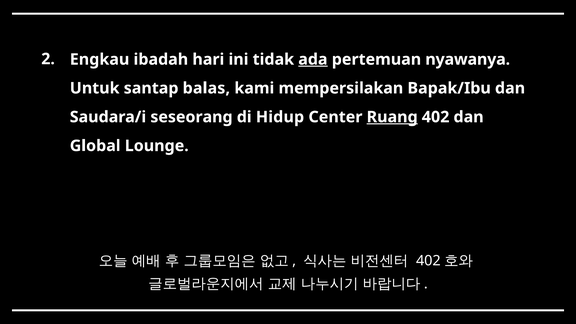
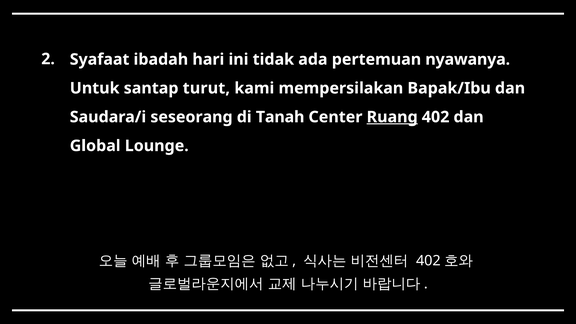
Engkau: Engkau -> Syafaat (100, 59)
ada underline: present -> none (313, 59)
balas: balas -> turut (206, 88)
Hidup: Hidup -> Tanah (280, 117)
